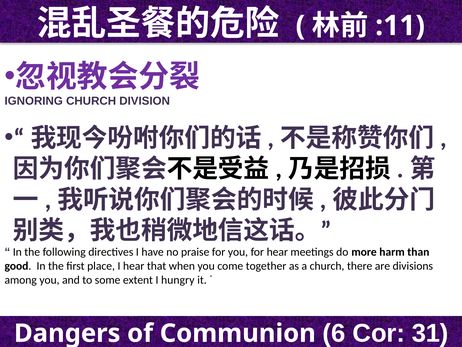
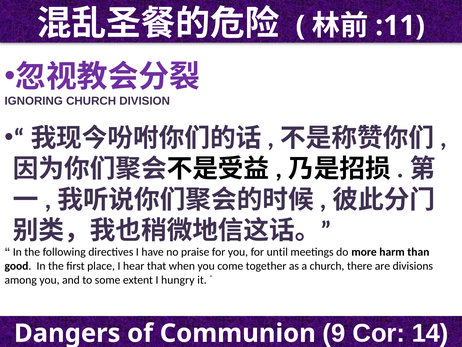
for hear: hear -> until (277, 252)
6: 6 -> 9 (334, 333)
31: 31 -> 14 (430, 333)
